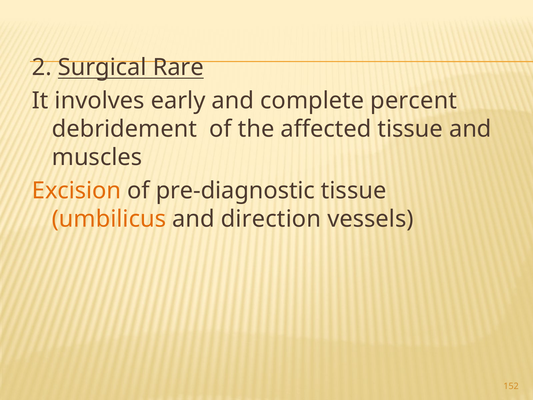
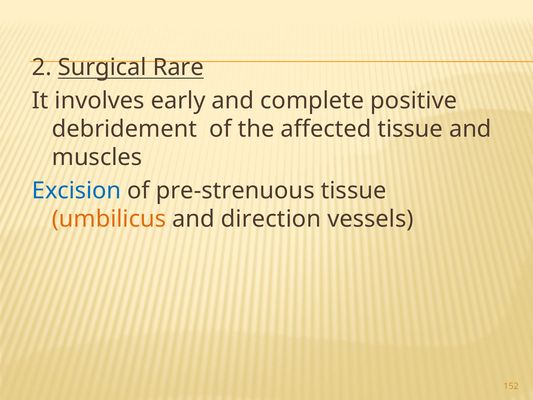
percent: percent -> positive (414, 101)
Excision colour: orange -> blue (76, 191)
pre-diagnostic: pre-diagnostic -> pre-strenuous (235, 191)
